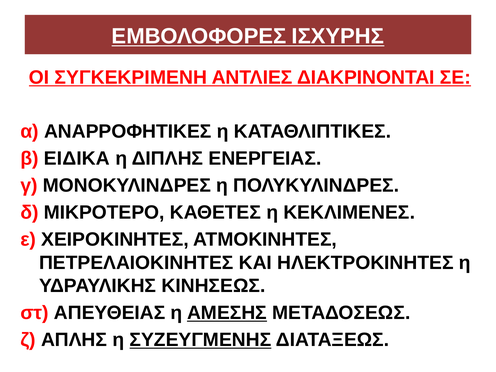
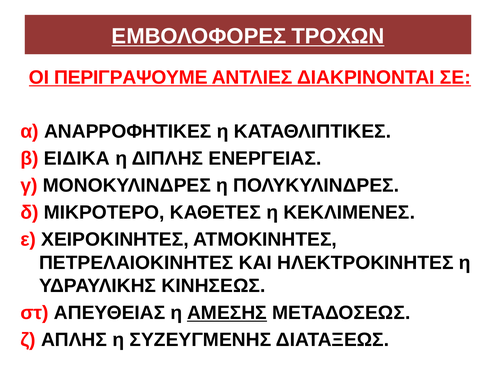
ΙΣΧΥΡΗΣ: ΙΣΧΥΡΗΣ -> ΤΡΟΧΩΝ (338, 36)
ΣΥΓΚΕΚΡΙΜΕΝΗ: ΣΥΓΚΕΚΡΙΜΕΝΗ -> ΠΕΡΙΓΡΑΨΟΥΜΕ (131, 77)
ΣΥΖΕΥΓΜΕΝΗΣ underline: present -> none (200, 340)
